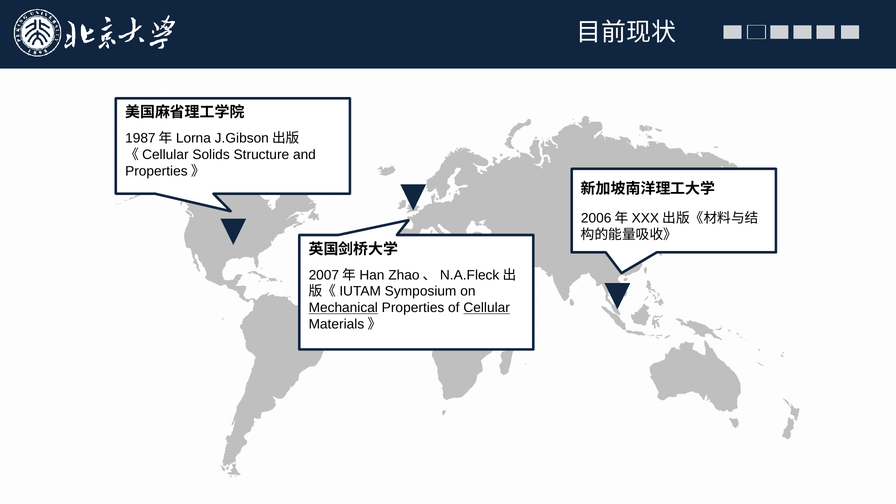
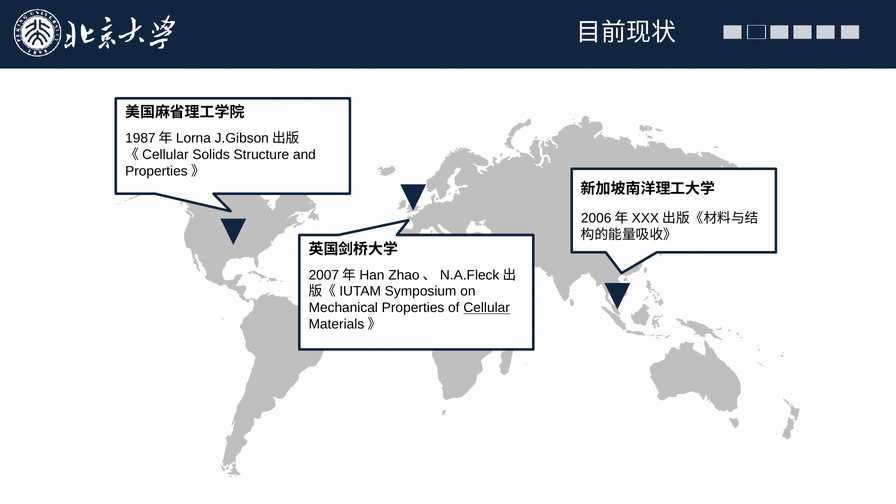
Mechanical underline: present -> none (343, 308)
